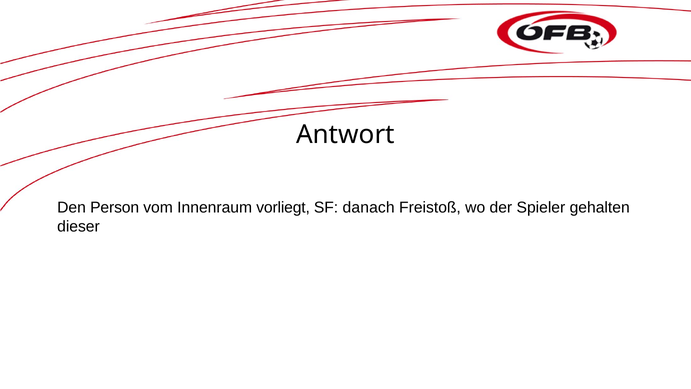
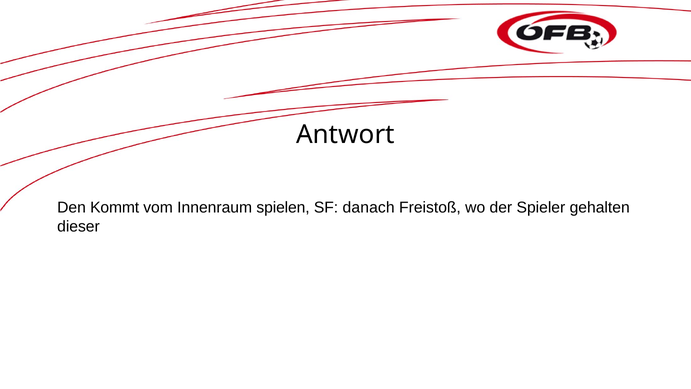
Person: Person -> Kommt (115, 208)
vorliegt: vorliegt -> spielen (283, 208)
